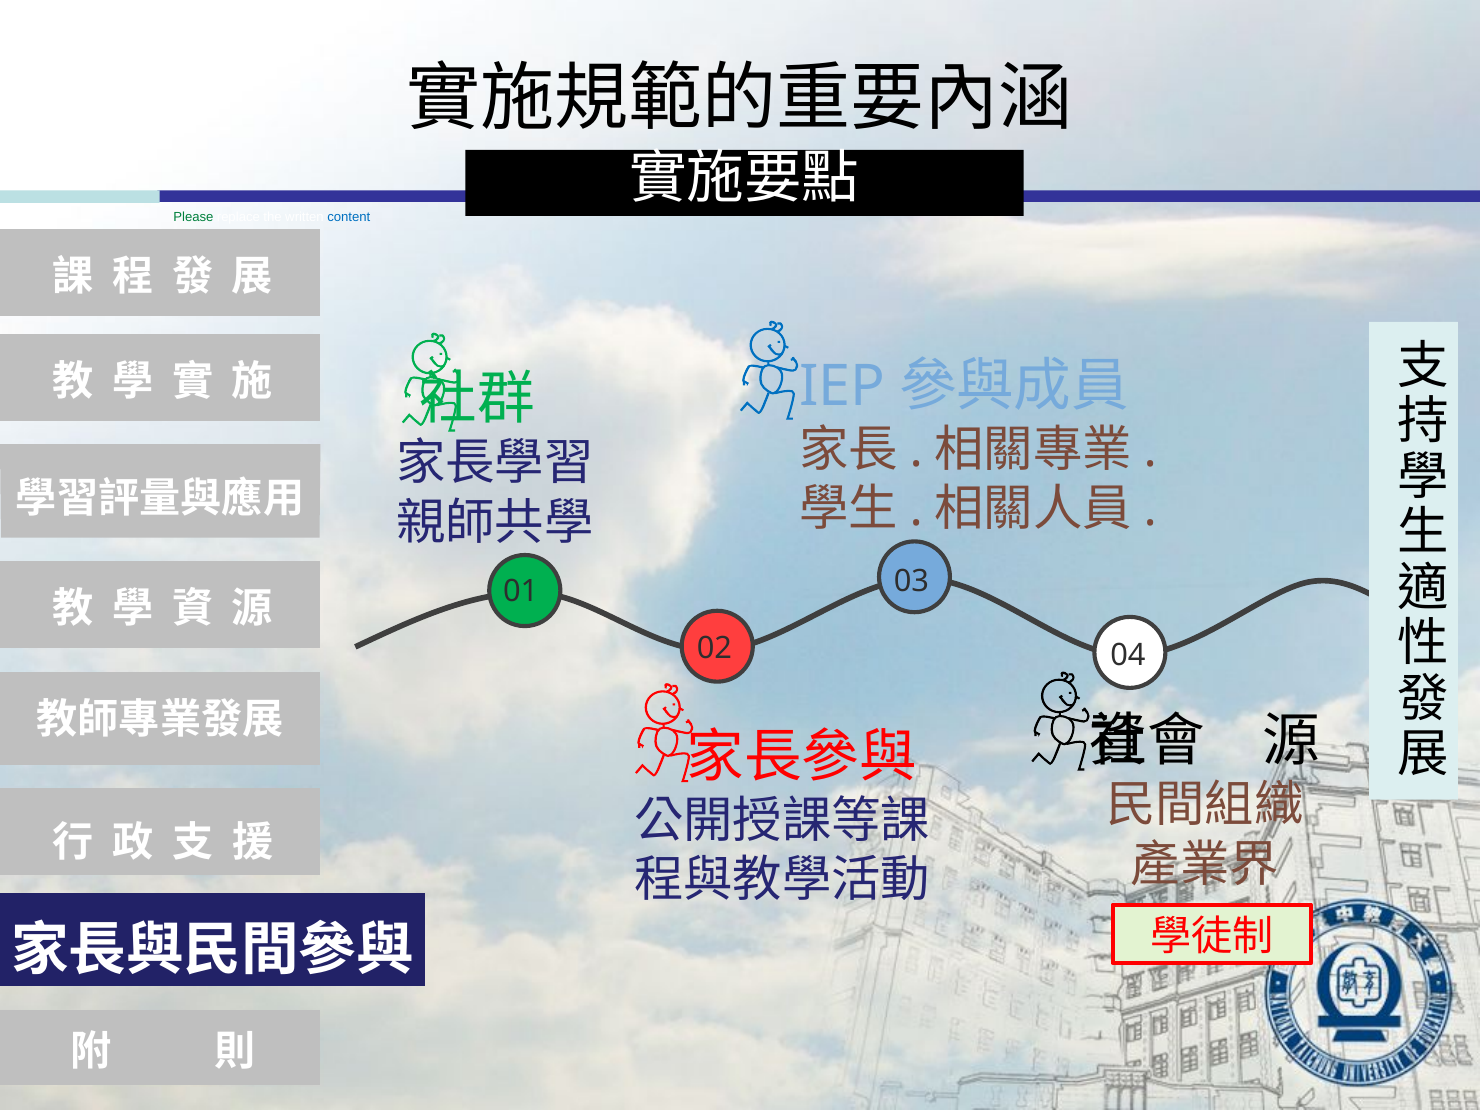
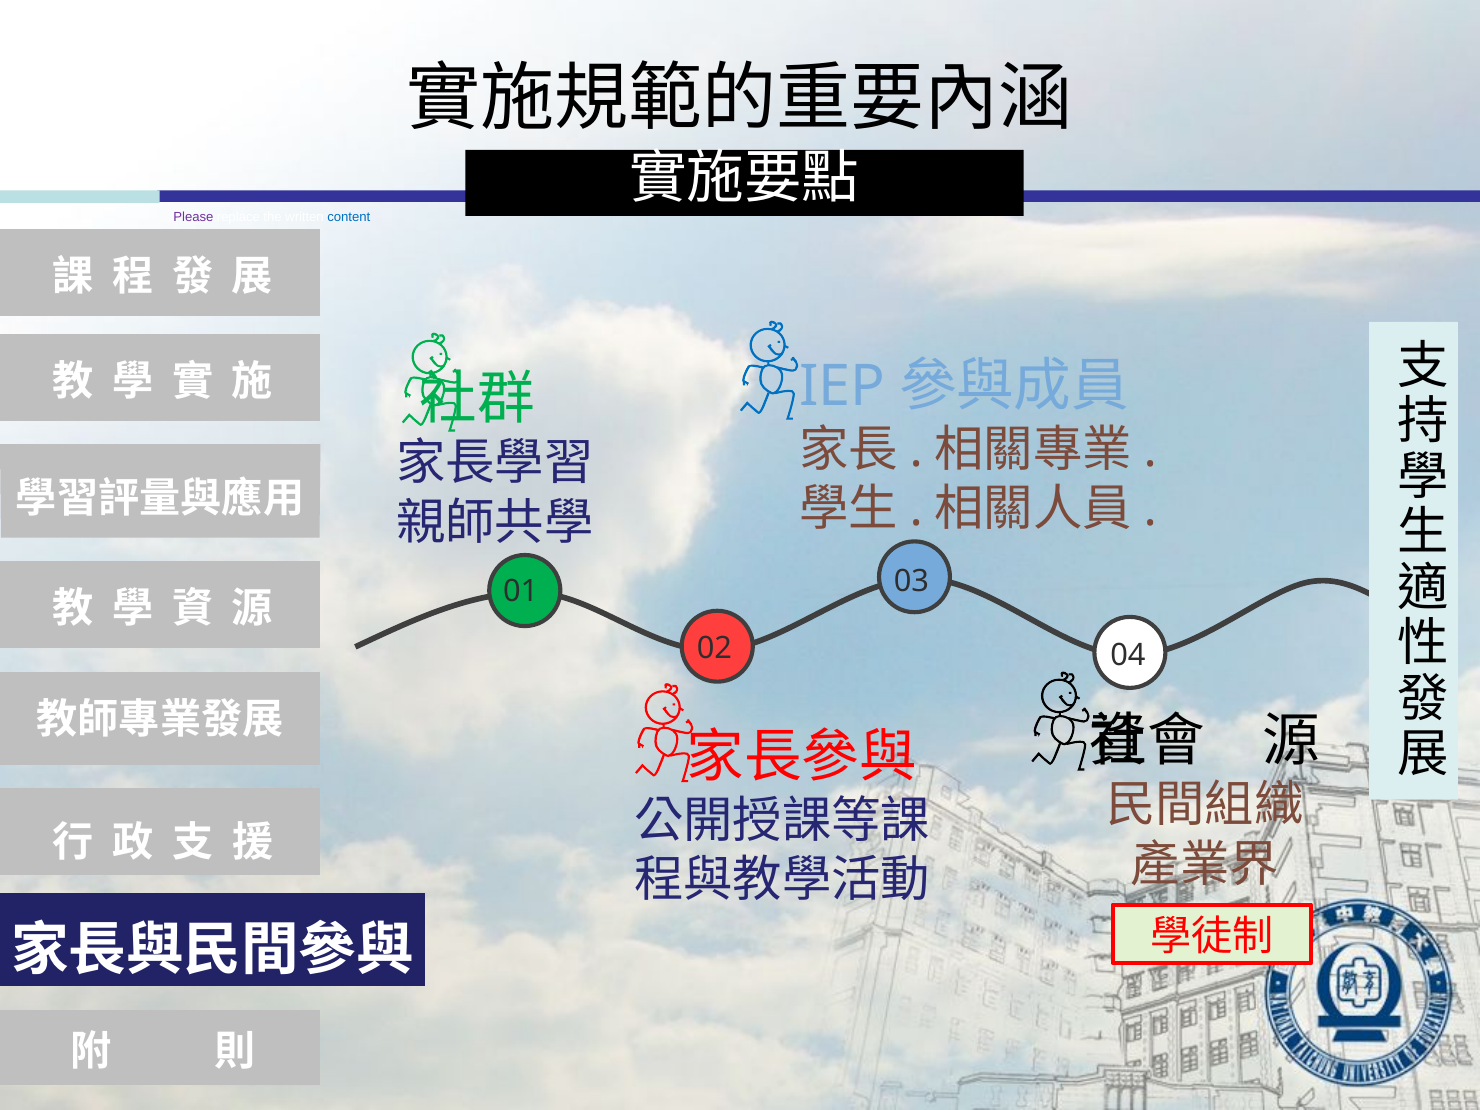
Please colour: green -> purple (193, 217)
